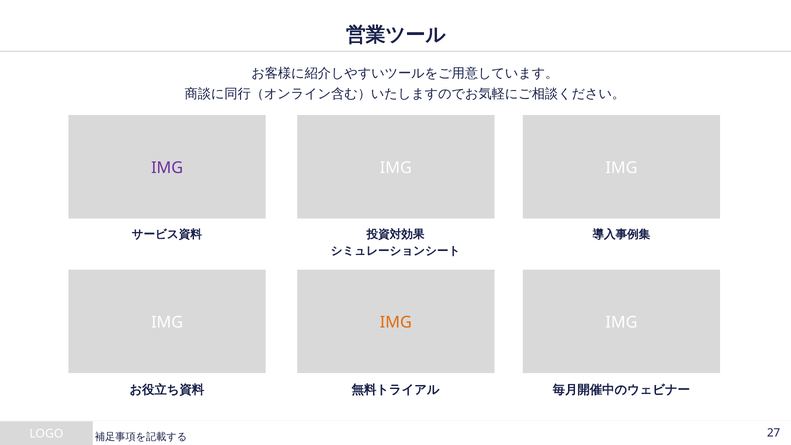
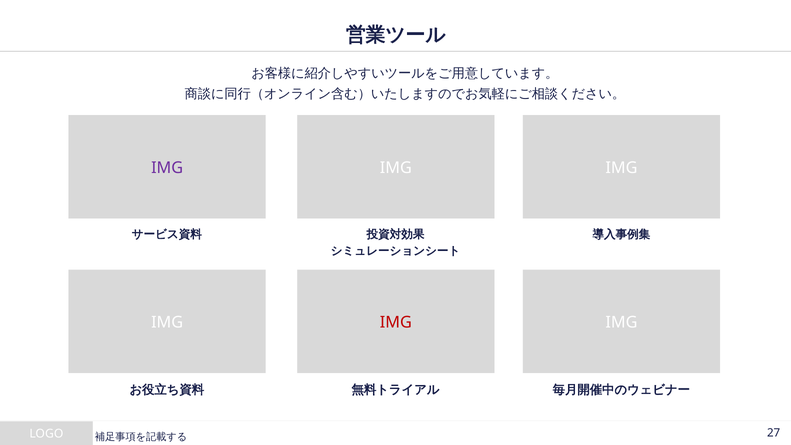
IMG colour: orange -> red (396, 322)
